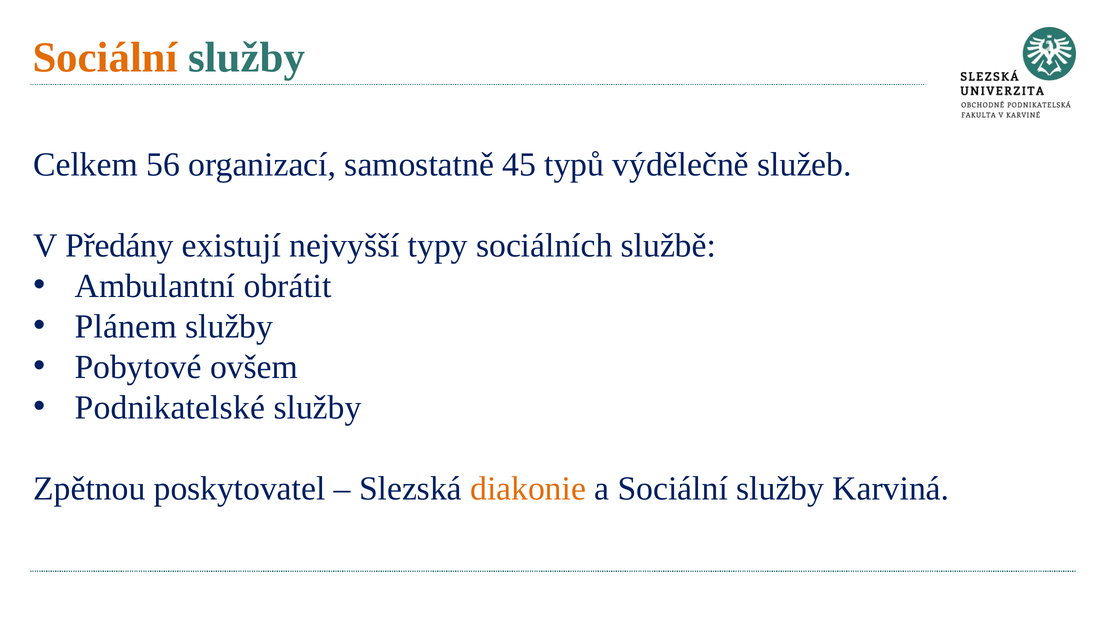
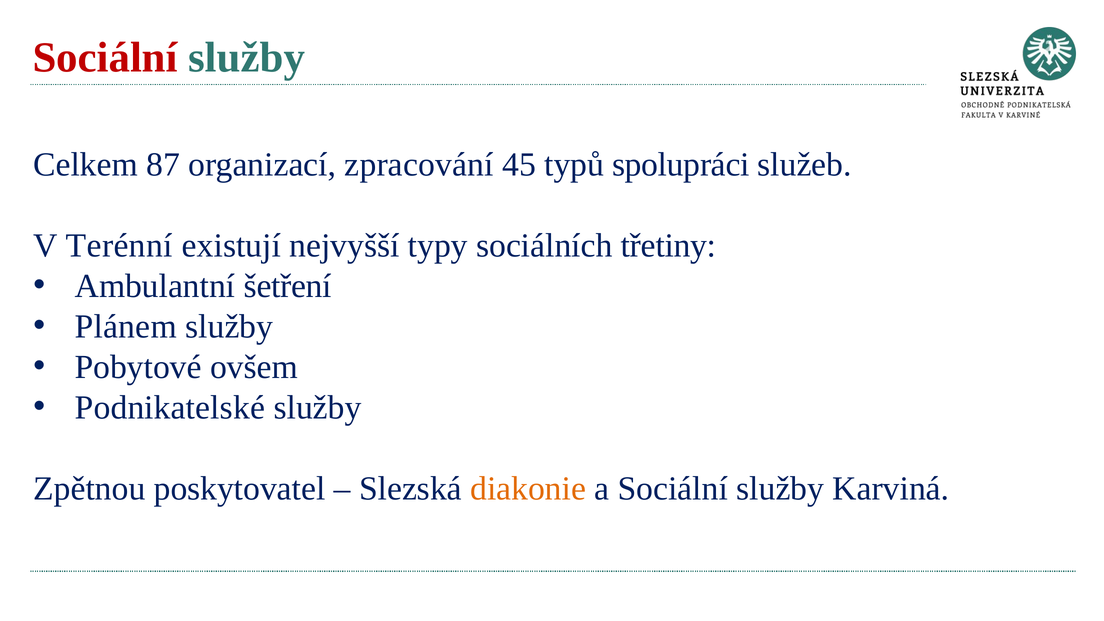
Sociální colour: orange -> red (105, 58)
56: 56 -> 87 (163, 165)
samostatně: samostatně -> zpracování (419, 165)
výdělečně: výdělečně -> spolupráci (681, 165)
Předány: Předány -> Terénní (119, 246)
službě: službě -> třetiny (669, 246)
obrátit: obrátit -> šetření (288, 286)
